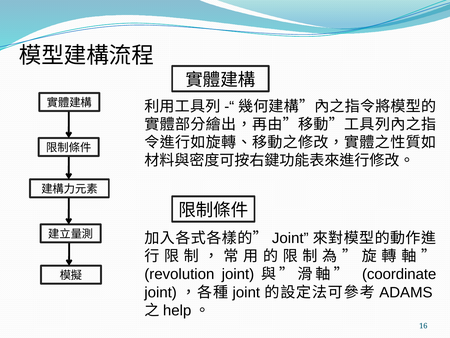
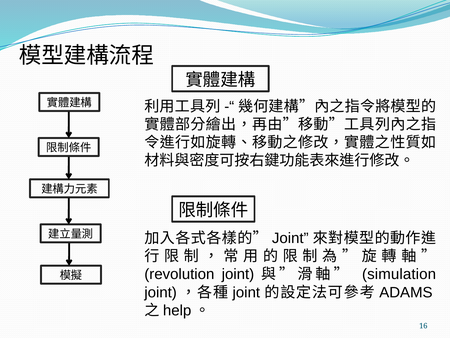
coordinate: coordinate -> simulation (399, 274)
